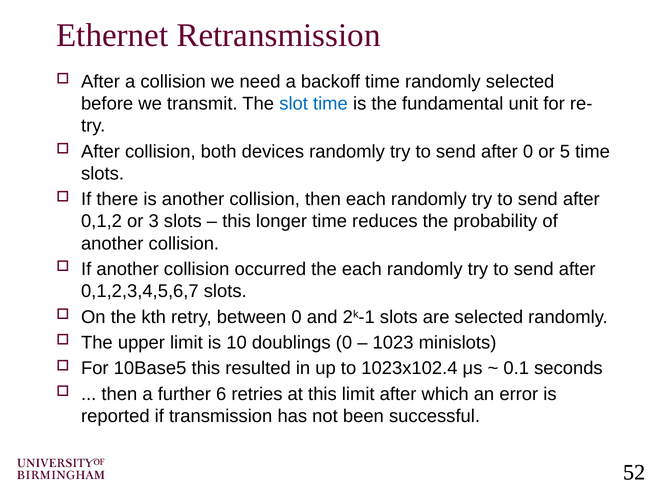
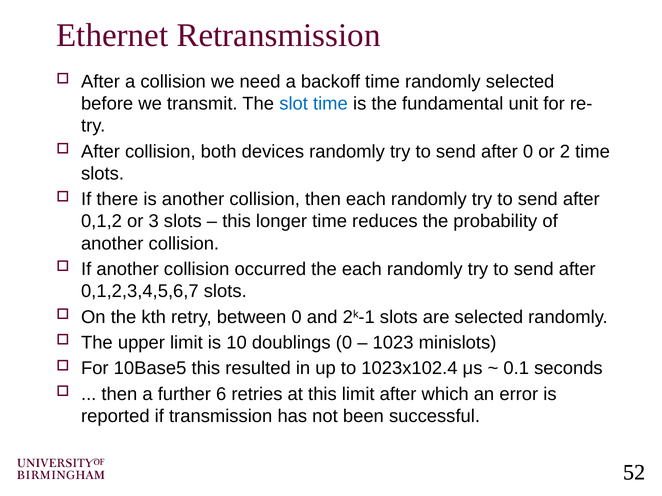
5: 5 -> 2 (565, 152)
